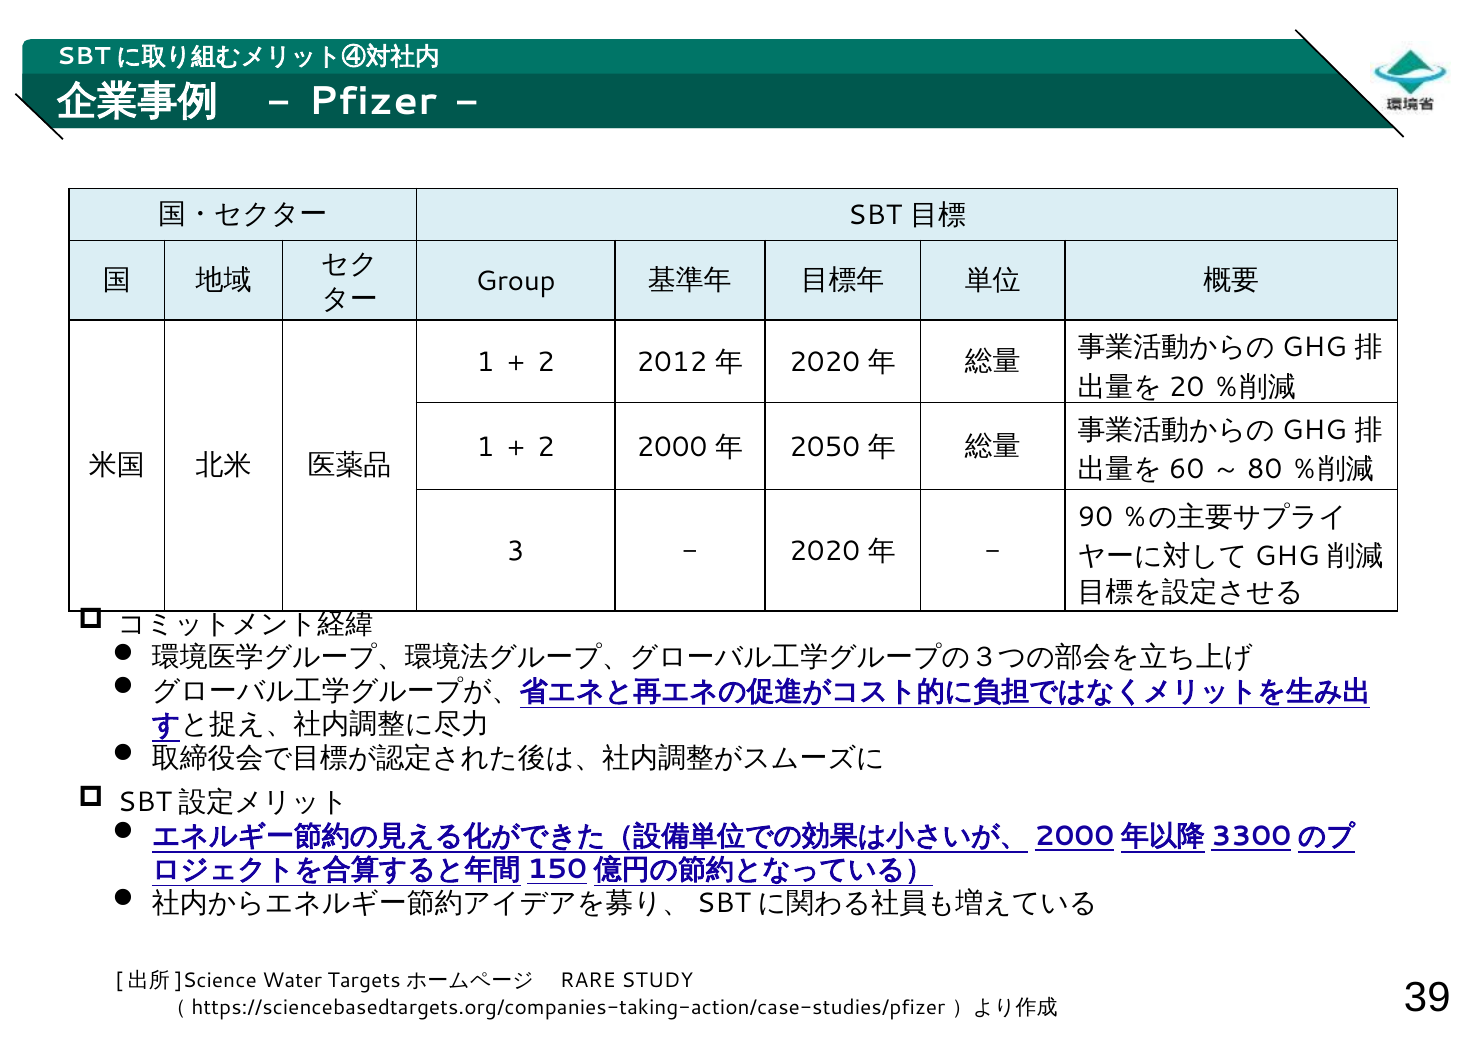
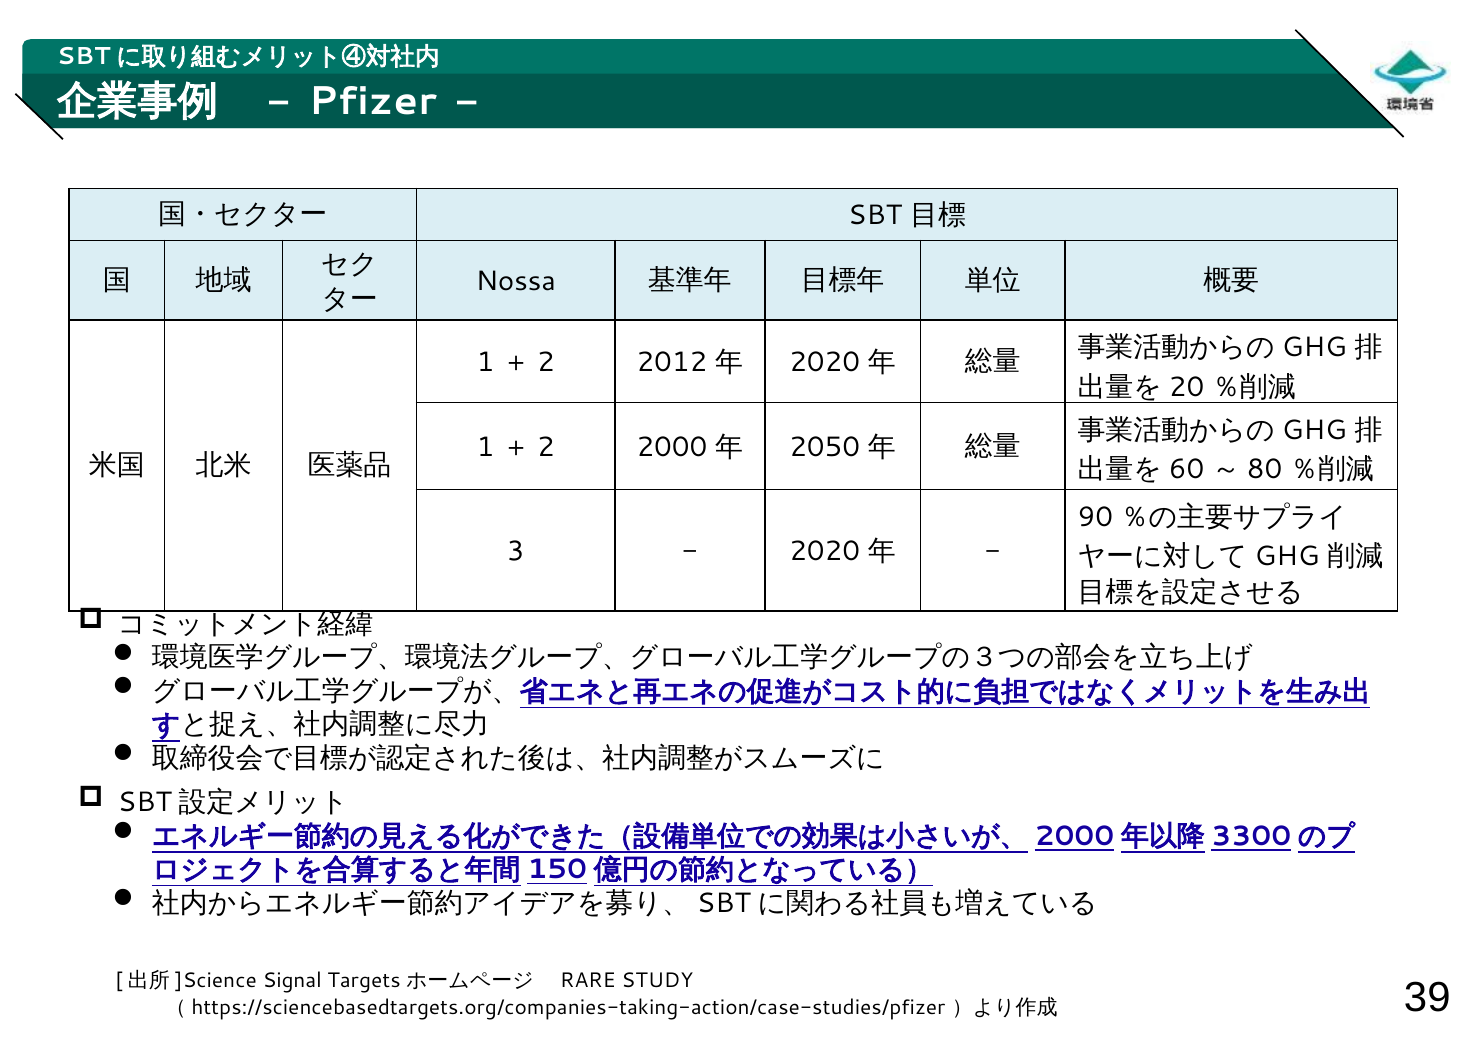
Group: Group -> Nossa (516, 282)
Water: Water -> Signal (292, 981)
